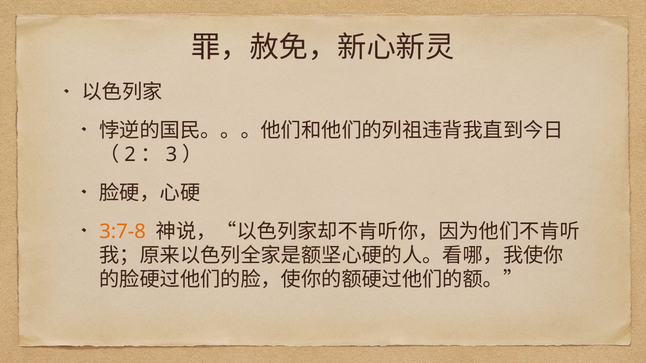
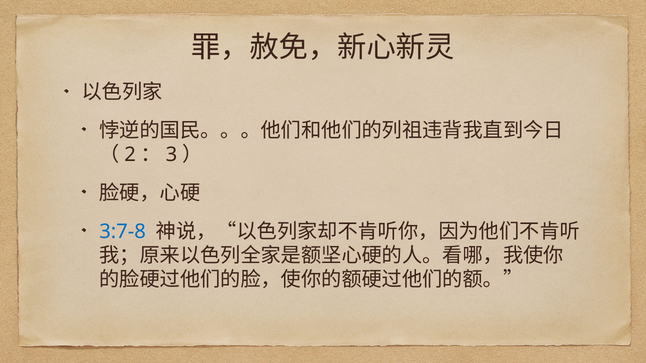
3:7-8 colour: orange -> blue (123, 232)
